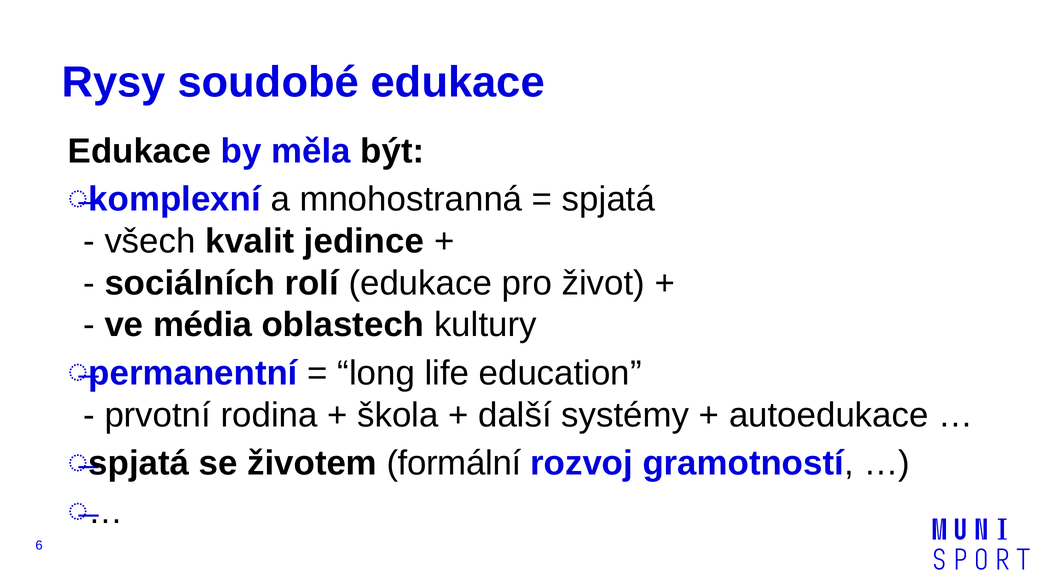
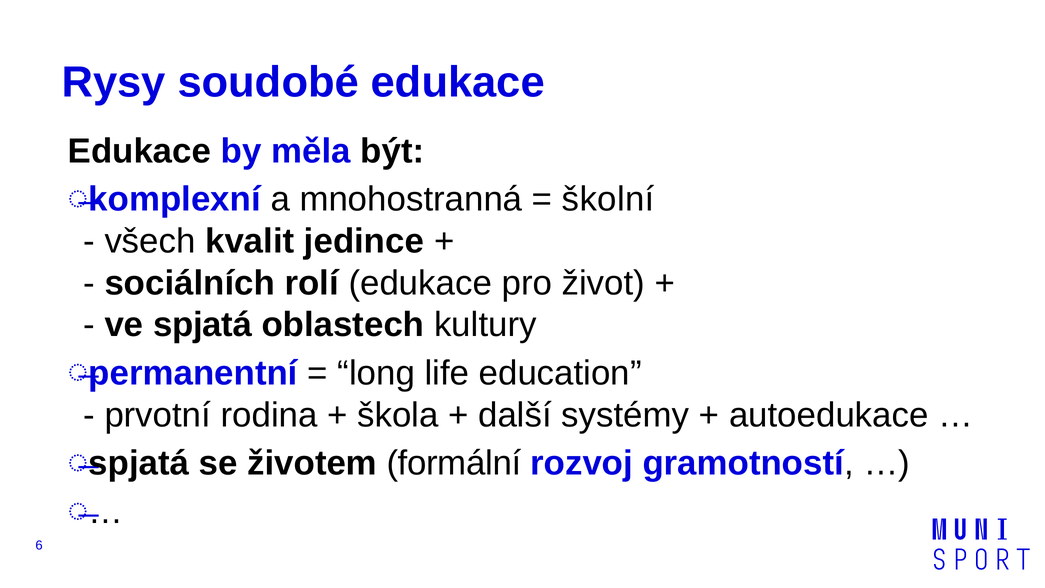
spjatá: spjatá -> školní (608, 199)
ve média: média -> spjatá (203, 325)
